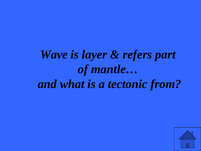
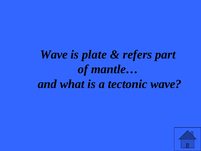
layer: layer -> plate (94, 54)
tectonic from: from -> wave (166, 84)
